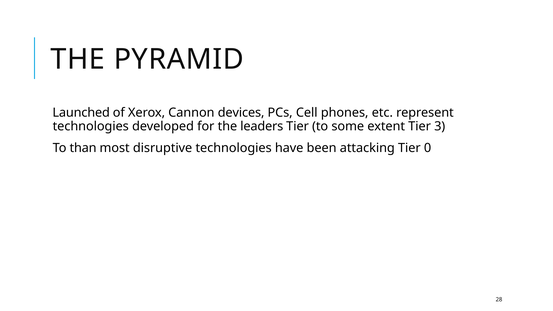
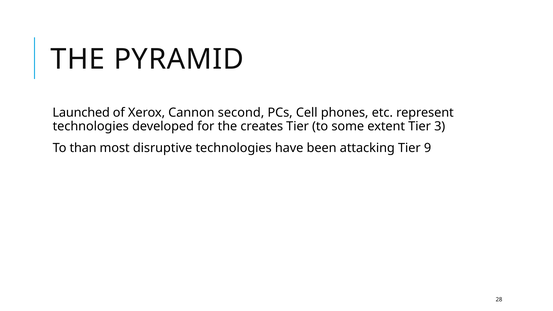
devices: devices -> second (241, 113)
leaders: leaders -> creates (262, 126)
0: 0 -> 9 (428, 148)
